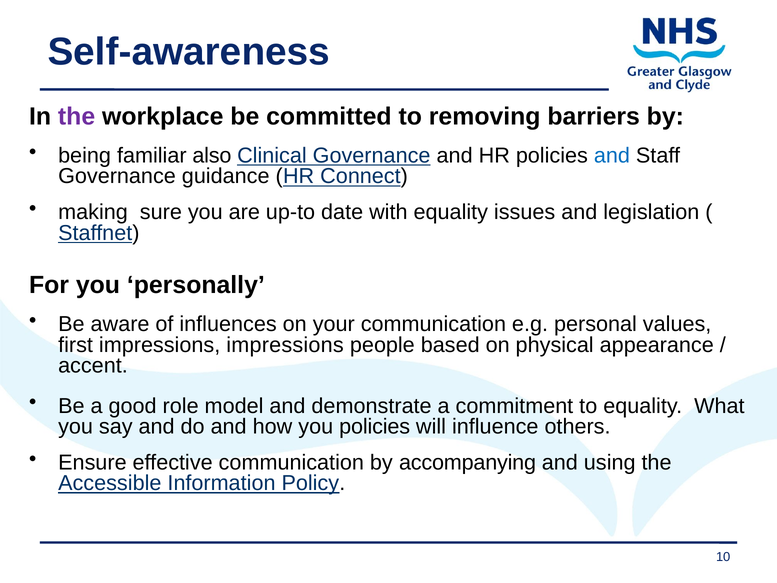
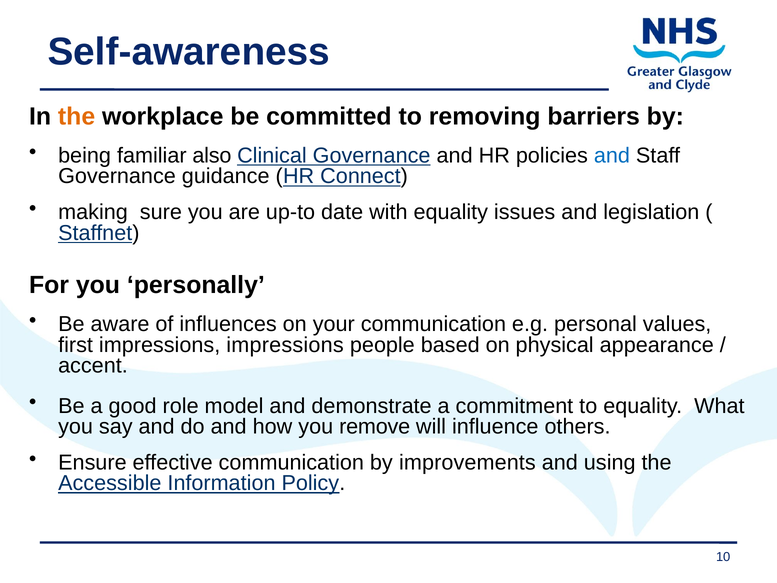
the colour: purple -> orange (77, 116)
you policies: policies -> remove (375, 426)
accompanying: accompanying -> improvements (467, 462)
